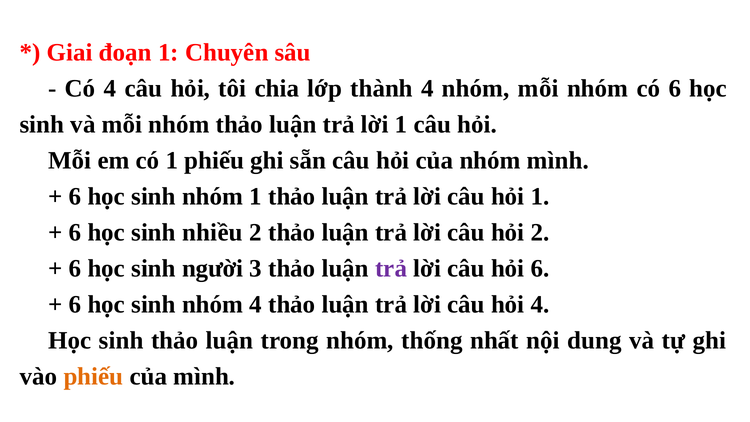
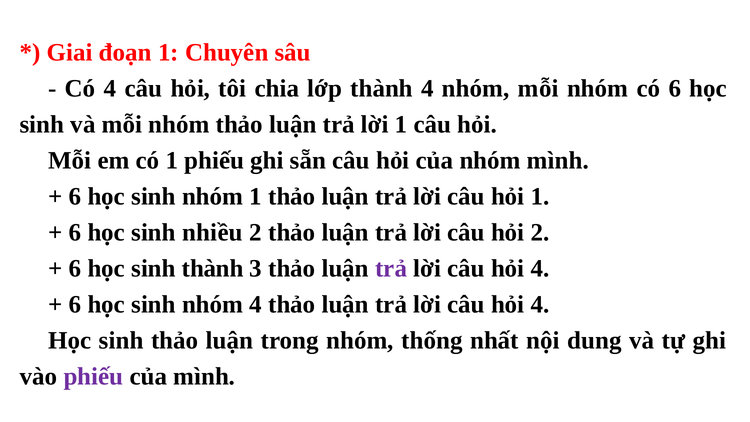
sinh người: người -> thành (213, 268)
6: 6 -> 4 (540, 268)
phiếu colour: orange -> purple (93, 376)
